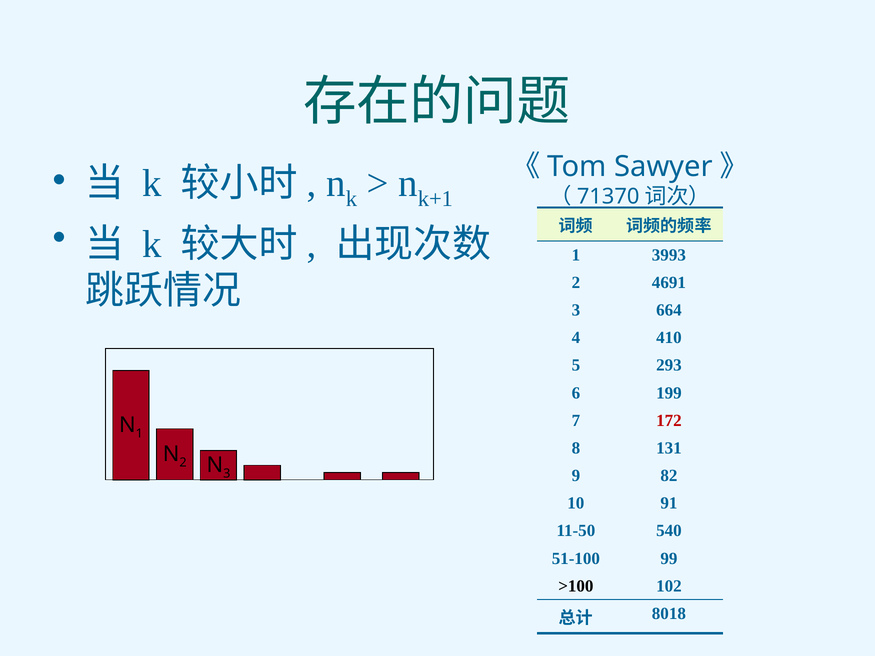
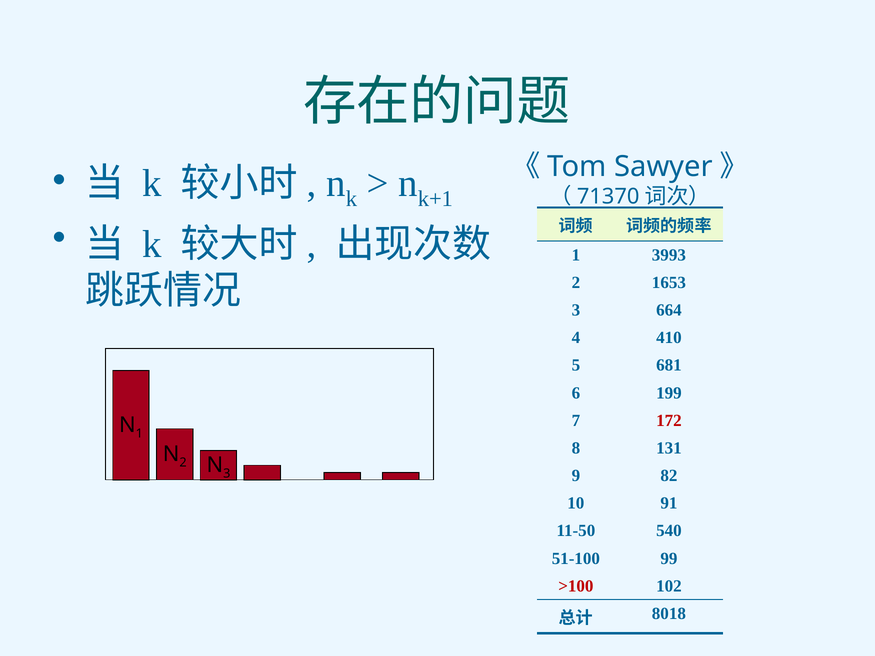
4691: 4691 -> 1653 (669, 283)
293: 293 -> 681 (669, 365)
>100 colour: black -> red (576, 586)
